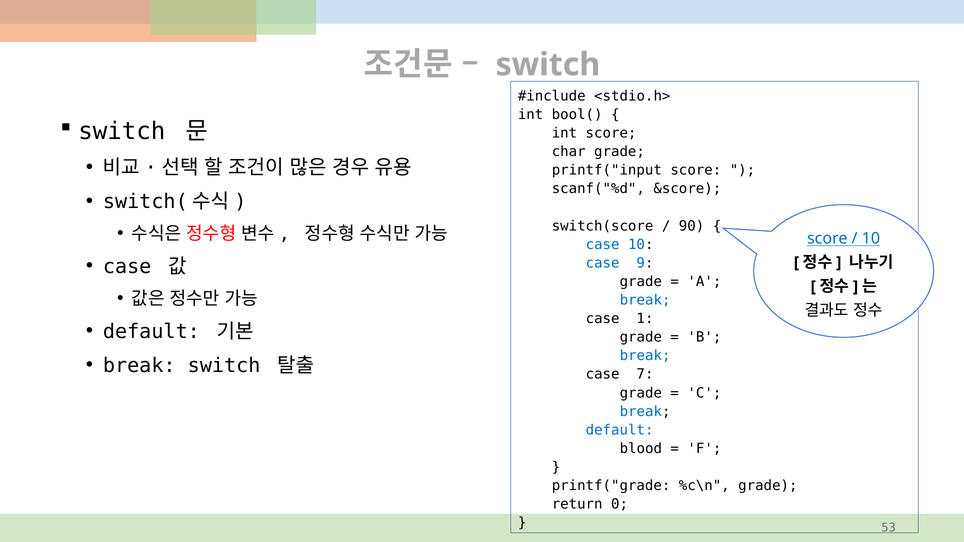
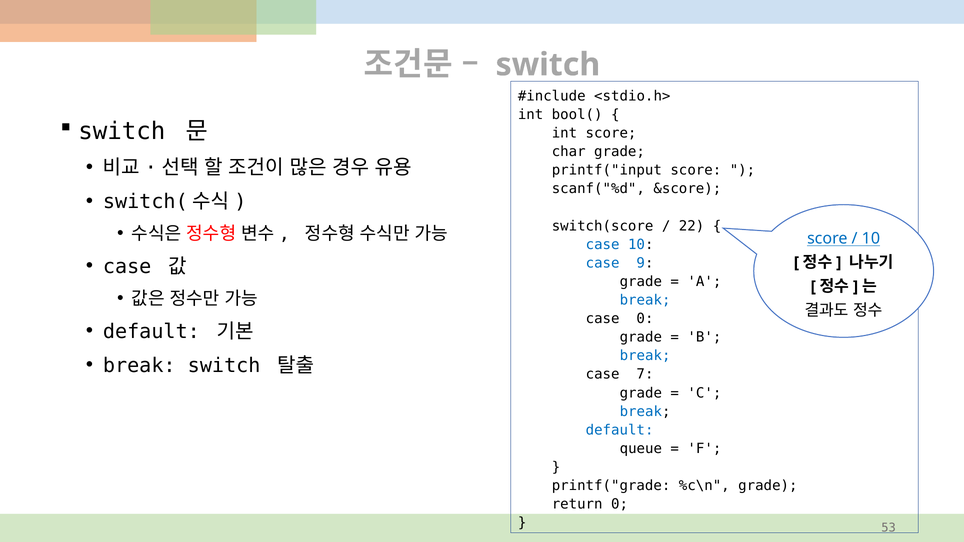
90: 90 -> 22 (692, 226)
case 1: 1 -> 0 (645, 319)
blood: blood -> queue (641, 449)
